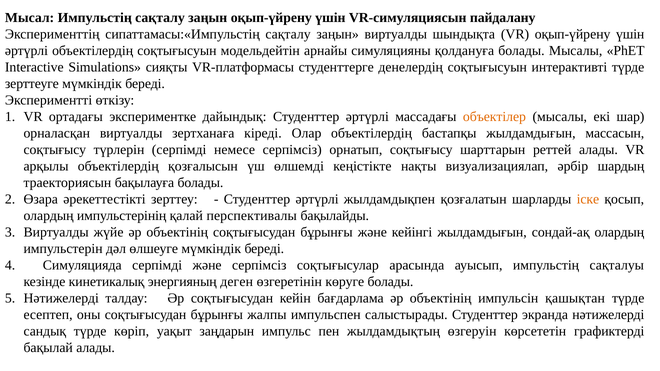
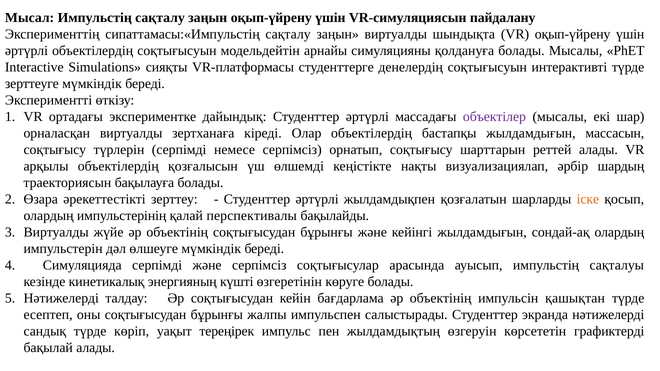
объектілер colour: orange -> purple (494, 117)
деген: деген -> күшті (237, 282)
заңдарын: заңдарын -> тереңірек (227, 332)
